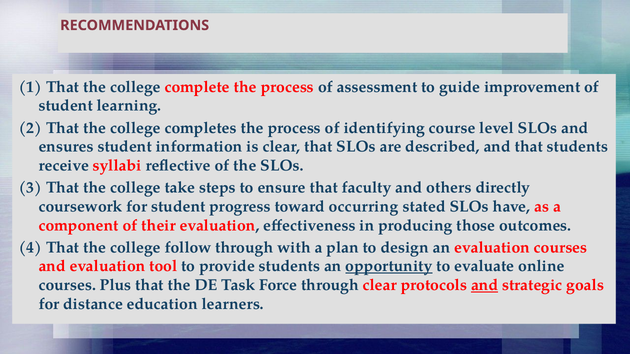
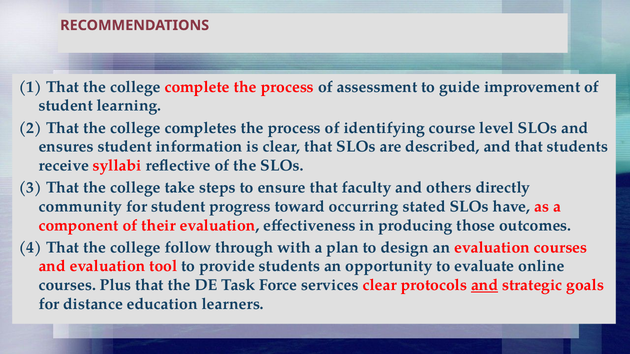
coursework: coursework -> community (80, 207)
opportunity underline: present -> none (389, 267)
Force through: through -> services (330, 285)
